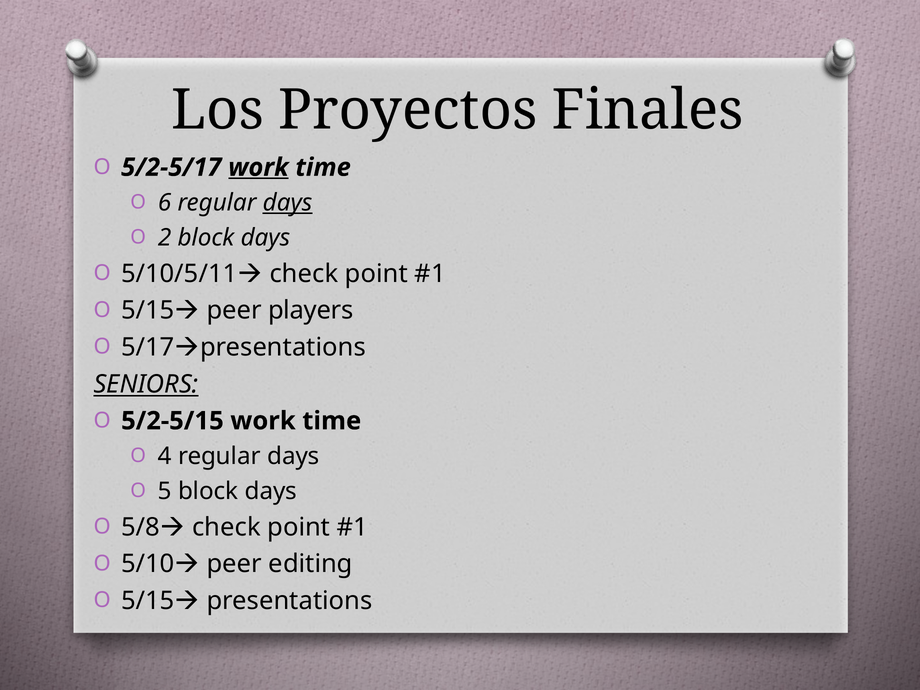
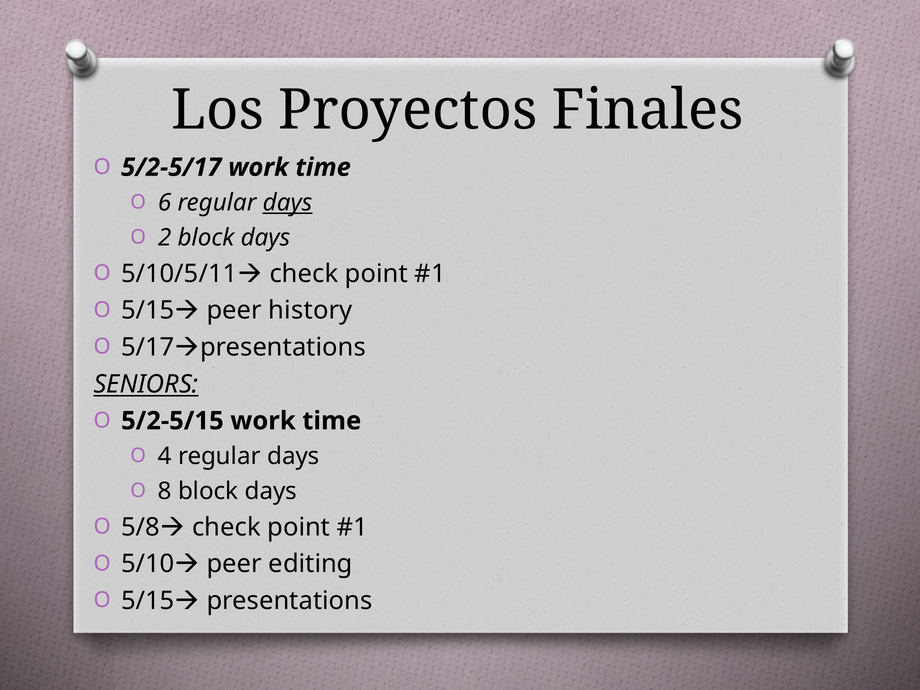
work underline: present -> none (258, 167)
players: players -> history (310, 310)
5: 5 -> 8 (165, 491)
